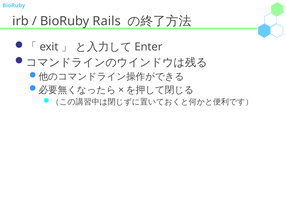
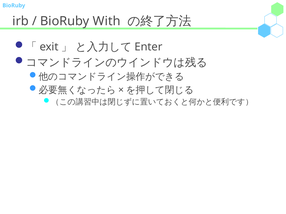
Rails: Rails -> With (107, 21)
